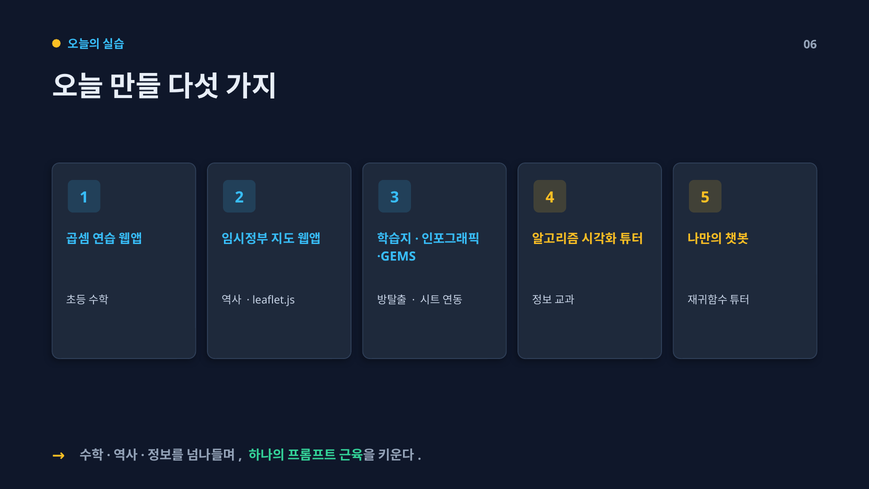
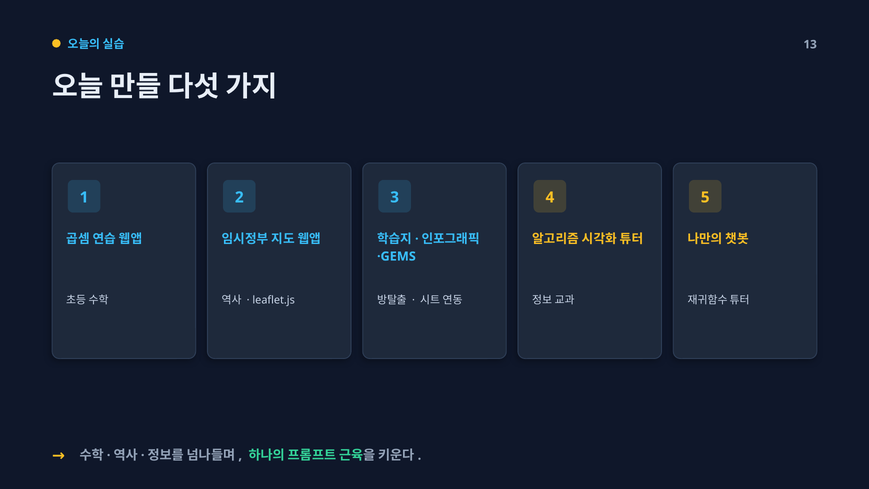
06: 06 -> 13 (810, 44)
